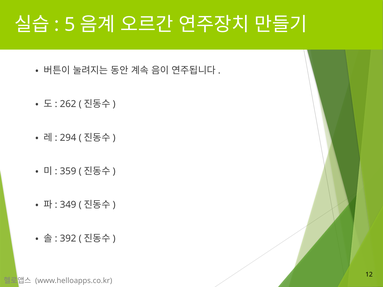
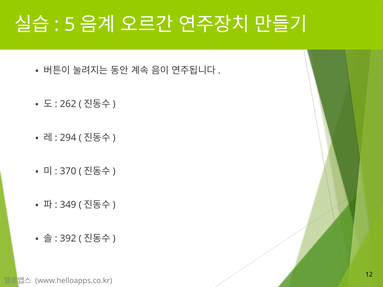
359: 359 -> 370 (68, 171)
